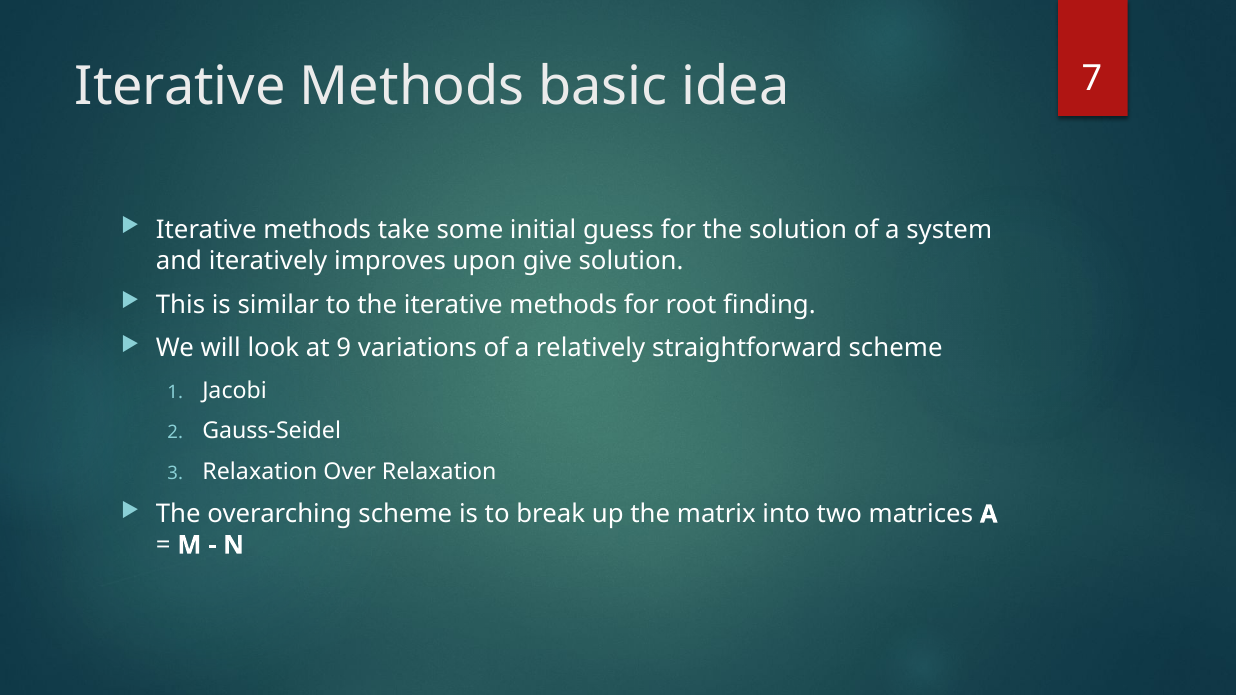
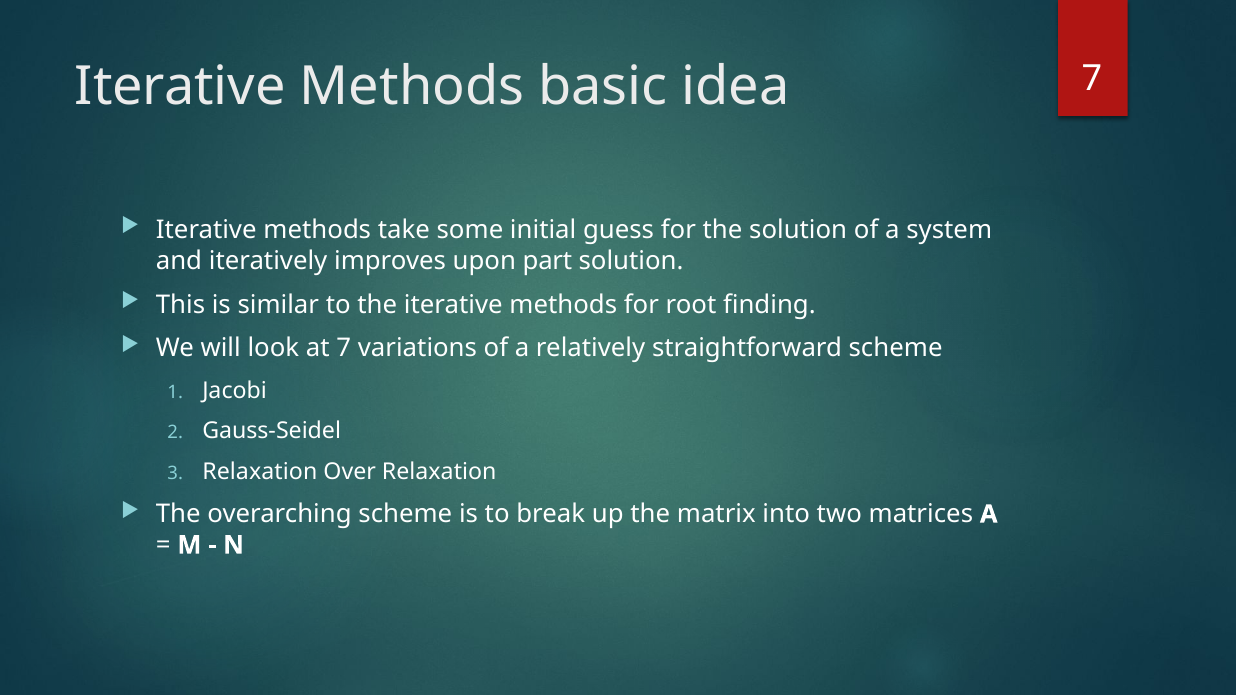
give: give -> part (547, 261)
at 9: 9 -> 7 (344, 349)
